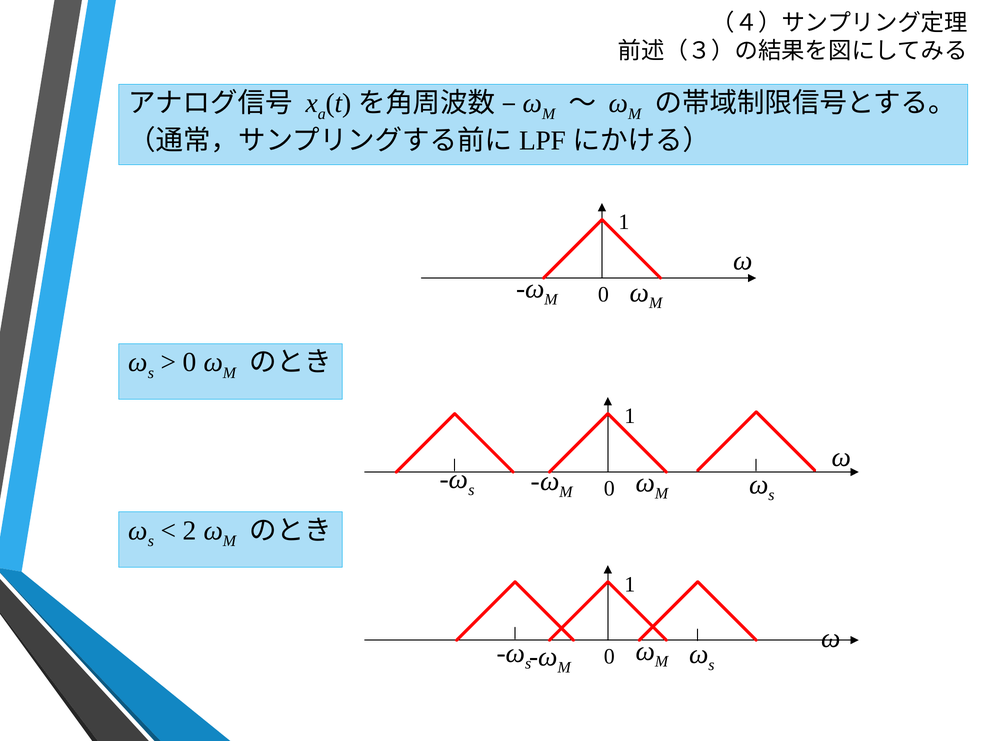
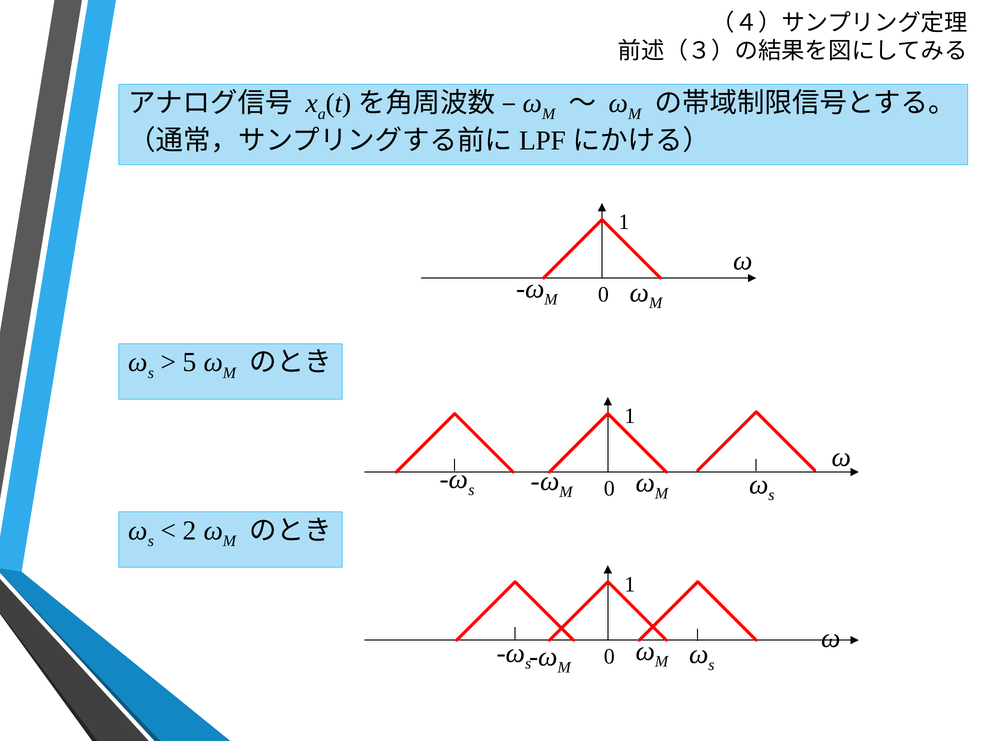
0: 0 -> 5 (190, 362)
